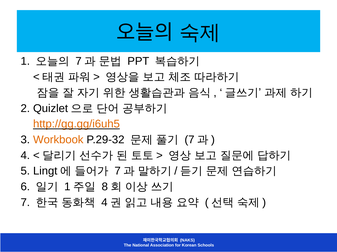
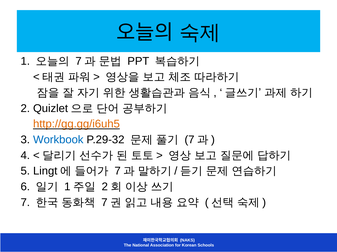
Workbook colour: orange -> blue (58, 140)
8: 8 -> 2 (105, 187)
4: 4 -> 7 (104, 203)
